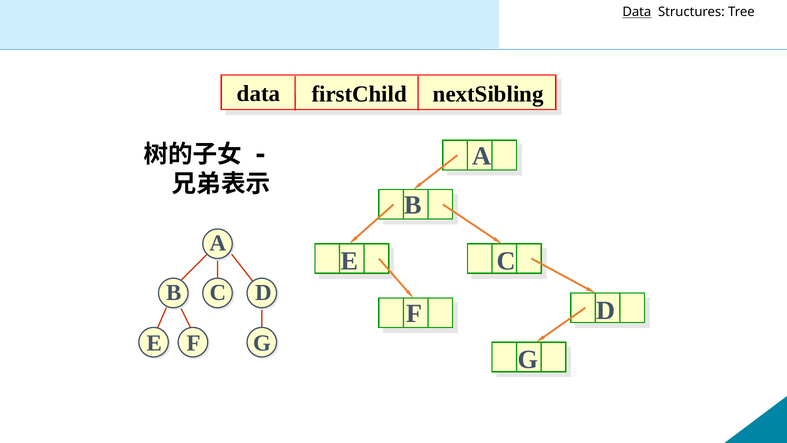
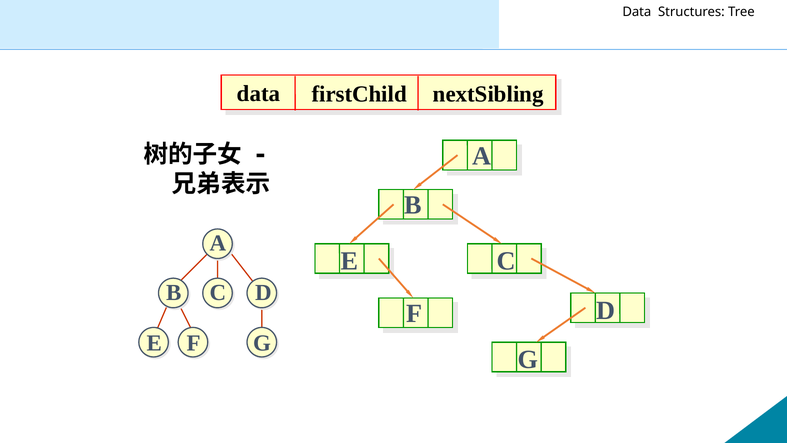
Data underline: present -> none (637, 12)
